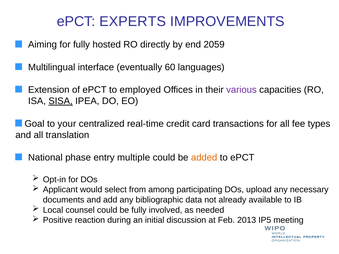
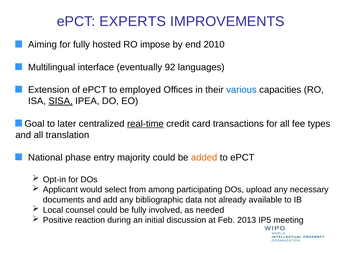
directly: directly -> impose (155, 45)
2059: 2059 -> 2010 (214, 45)
60: 60 -> 92 (170, 67)
various colour: purple -> blue (241, 90)
your: your -> later (67, 124)
real-time underline: none -> present (145, 124)
multiple: multiple -> majority (134, 158)
